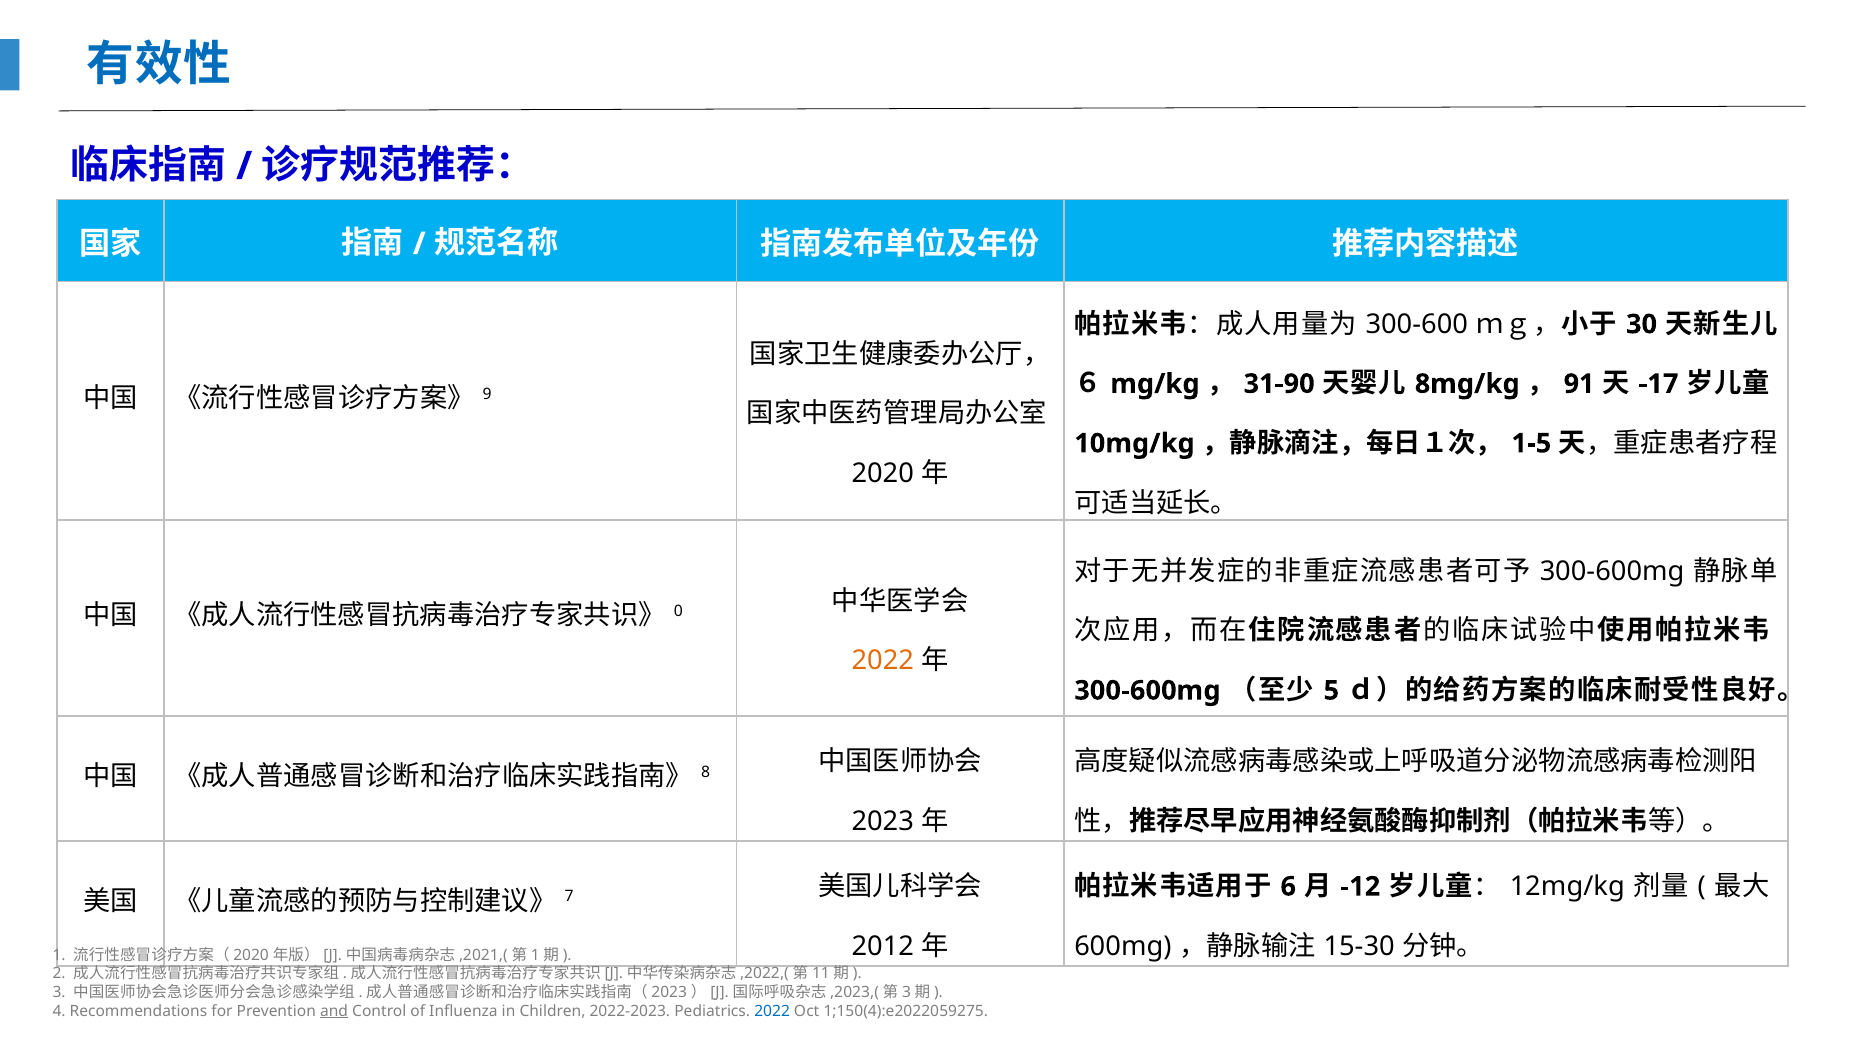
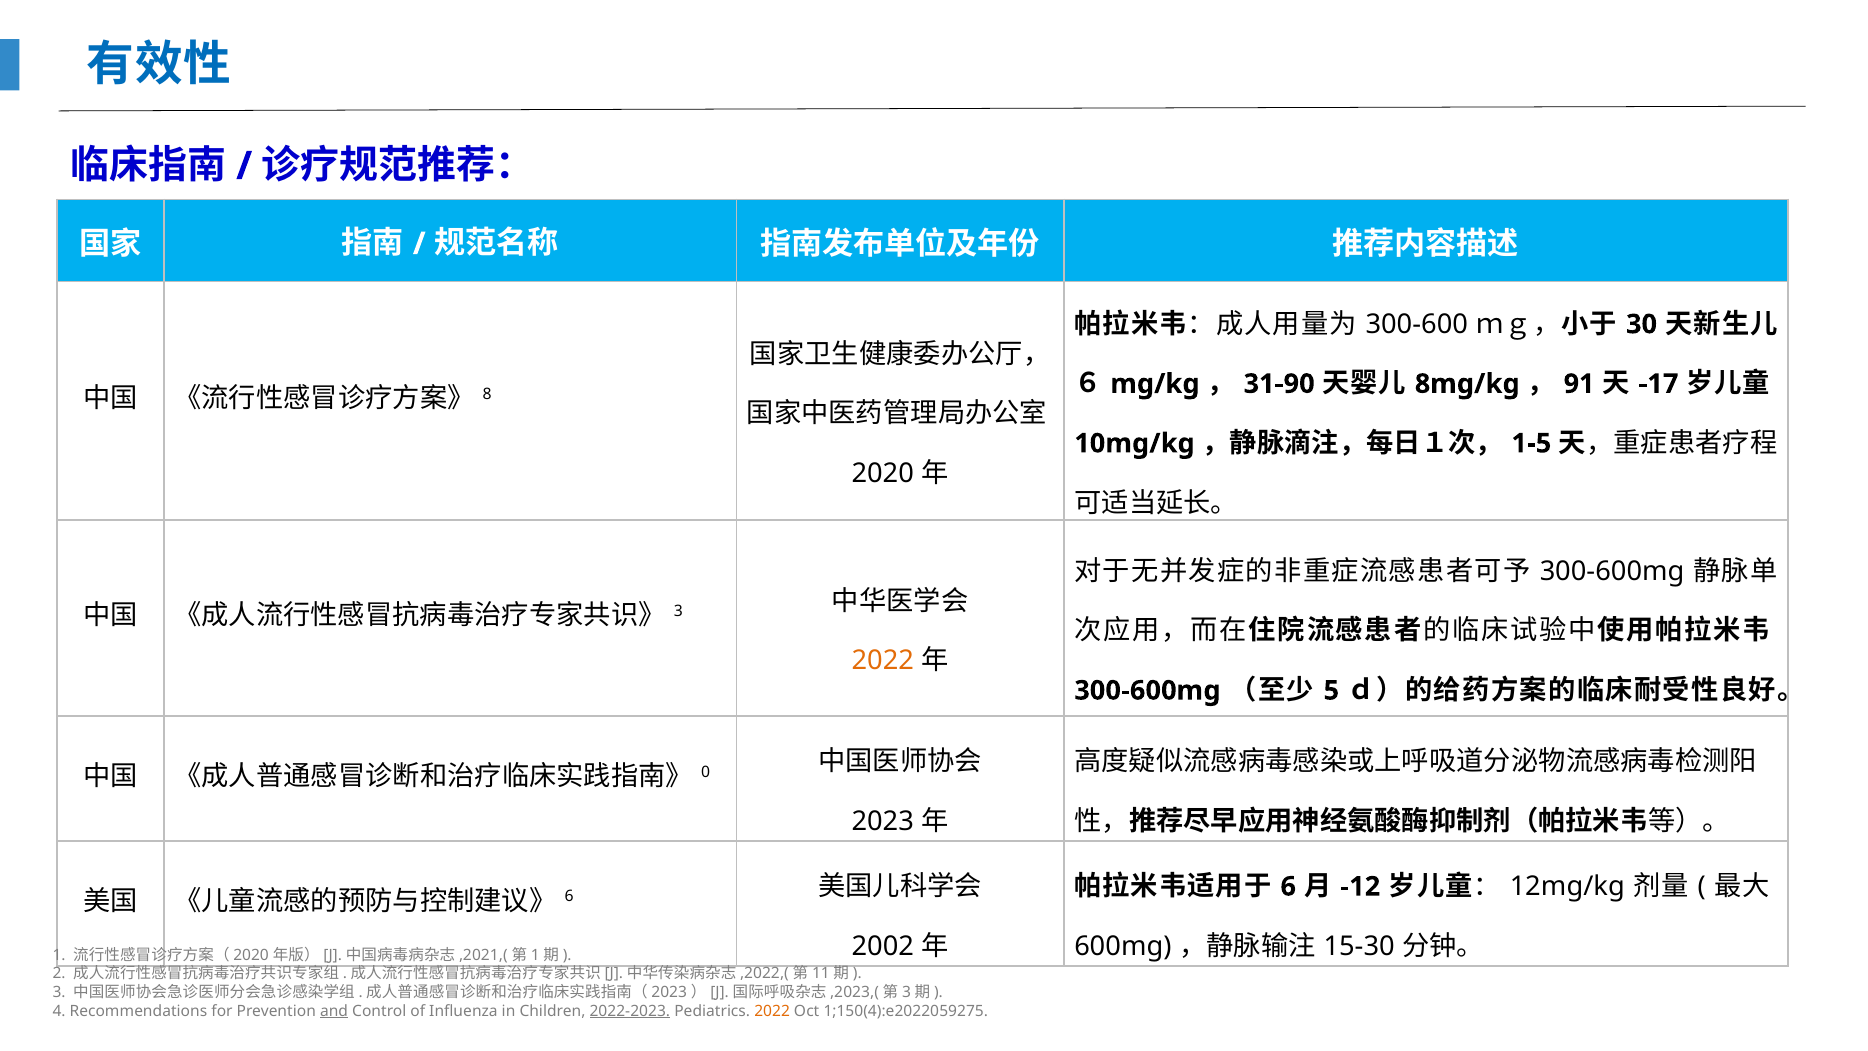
9: 9 -> 8 (487, 394)
0: 0 -> 3 (678, 611)
8: 8 -> 0 (706, 772)
7: 7 -> 6 (569, 897)
2012: 2012 -> 2002 (883, 946)
2022-2023 underline: none -> present (630, 1011)
2022 colour: blue -> orange (772, 1011)
